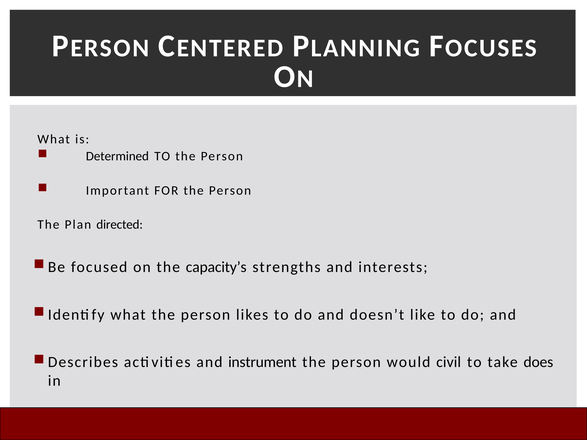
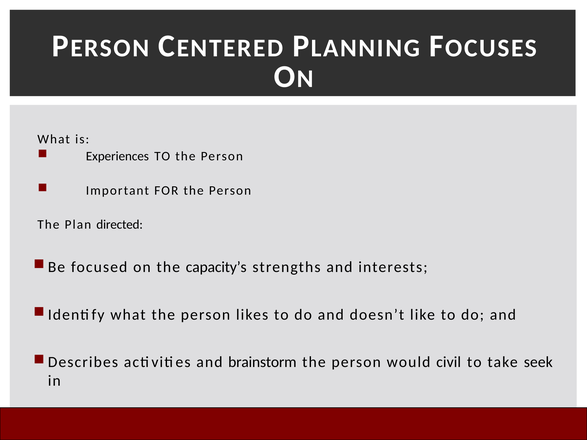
Determined: Determined -> Experiences (117, 156)
instrument: instrument -> brainstorm (262, 362)
does: does -> seek (538, 362)
